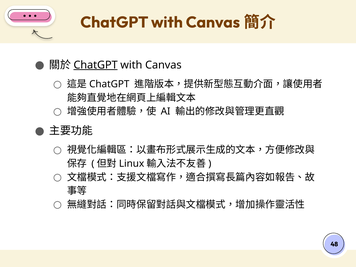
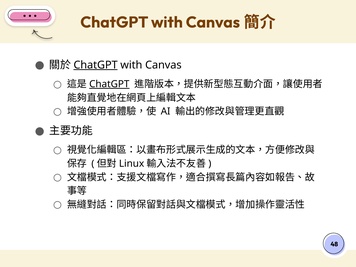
ChatGPT underline: none -> present (109, 84)
